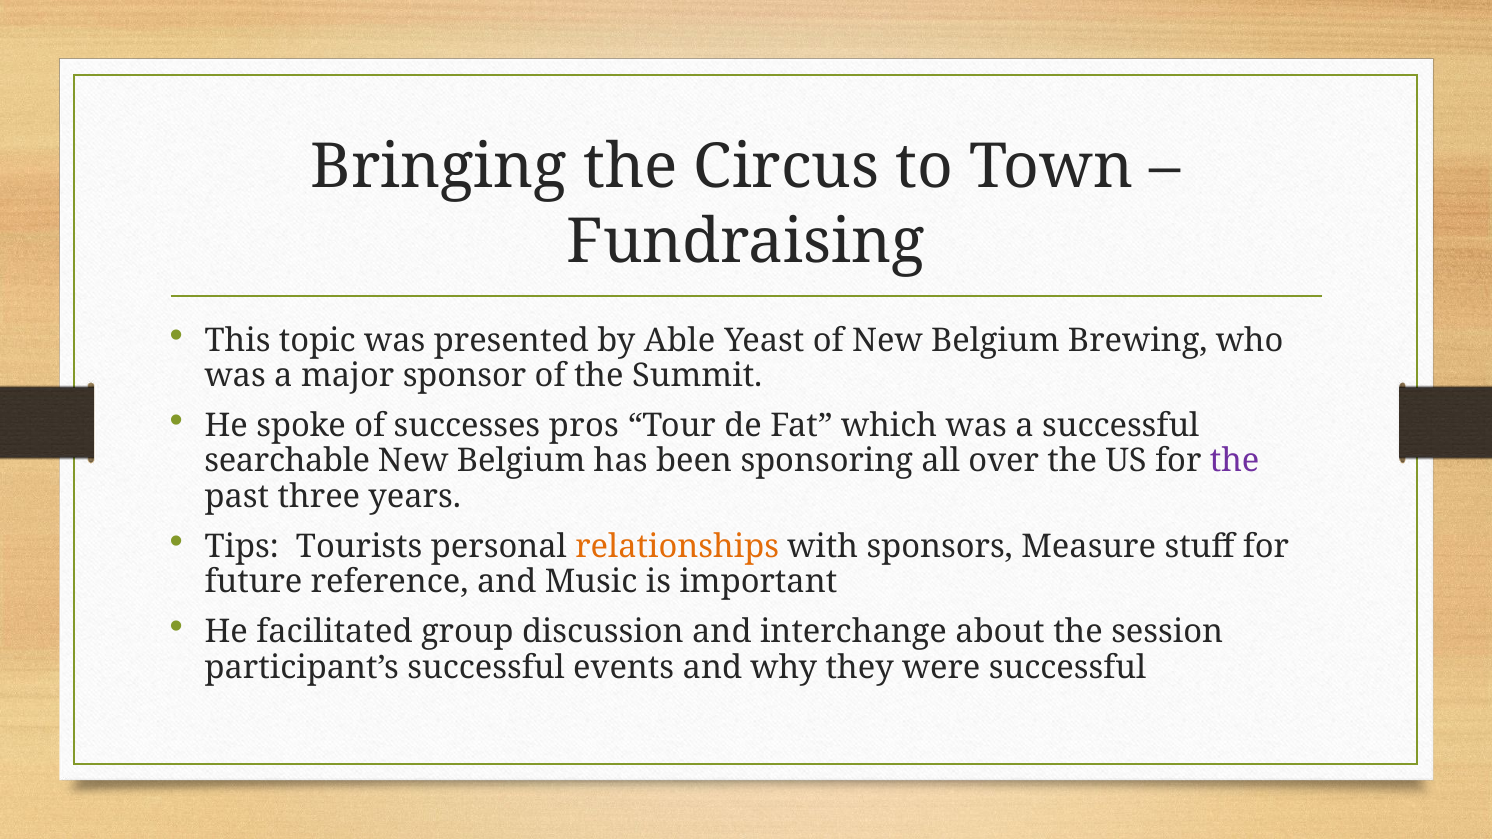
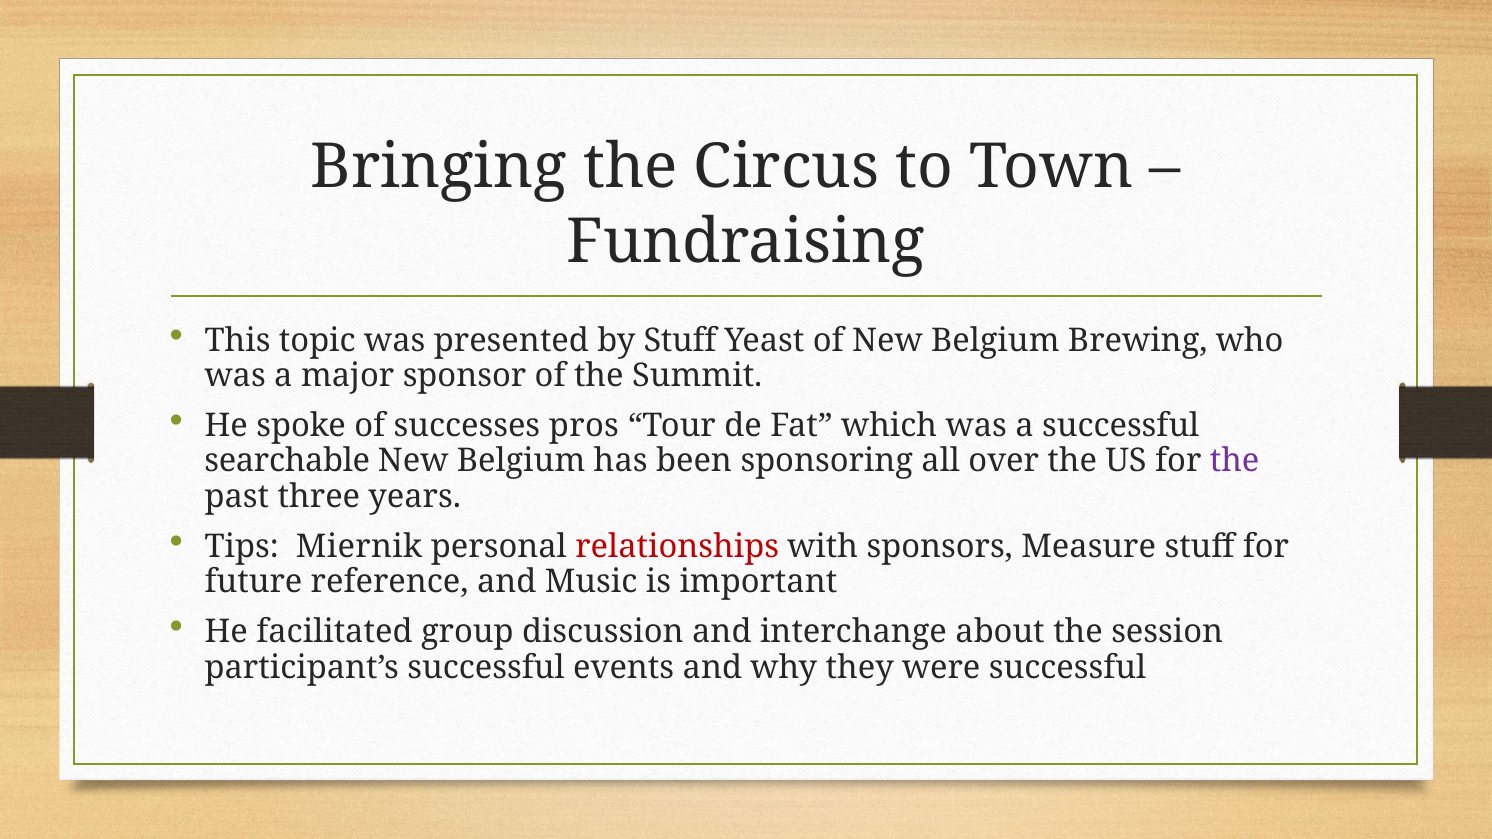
by Able: Able -> Stuff (680, 340)
Tourists: Tourists -> Miernik (359, 547)
relationships colour: orange -> red (677, 547)
